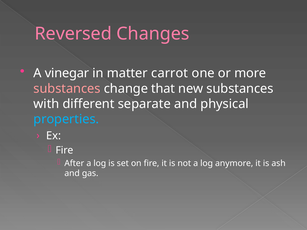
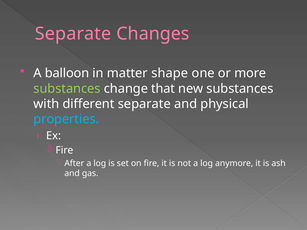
Reversed: Reversed -> Separate (73, 34)
vinegar: vinegar -> balloon (67, 73)
carrot: carrot -> shape (170, 73)
substances colour: pink -> light green (67, 89)
